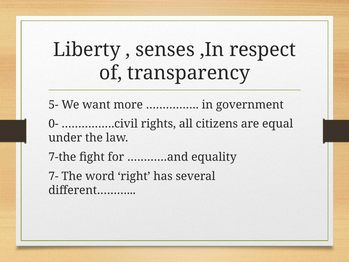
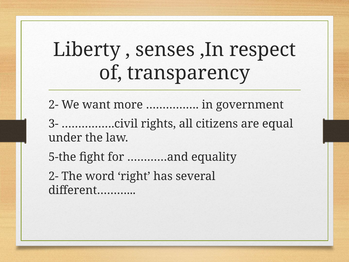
5-: 5- -> 2- (53, 105)
0-: 0- -> 3- (53, 124)
7-the: 7-the -> 5-the (62, 157)
7-: 7- -> 2- (53, 176)
